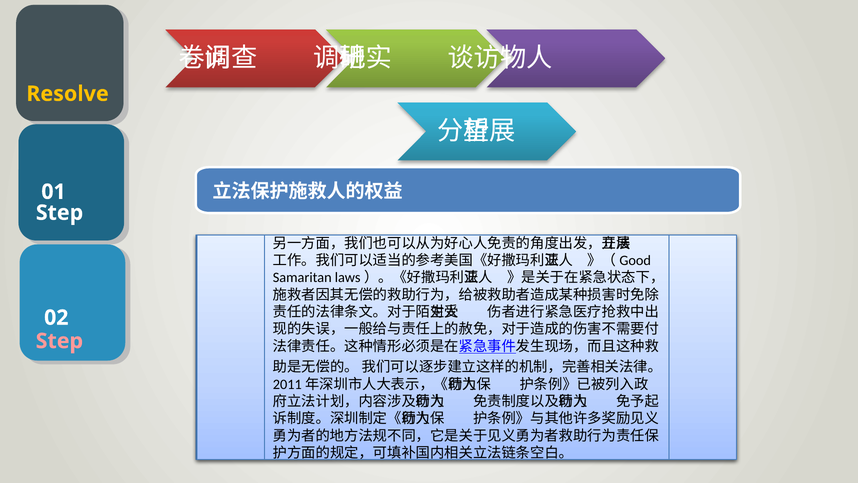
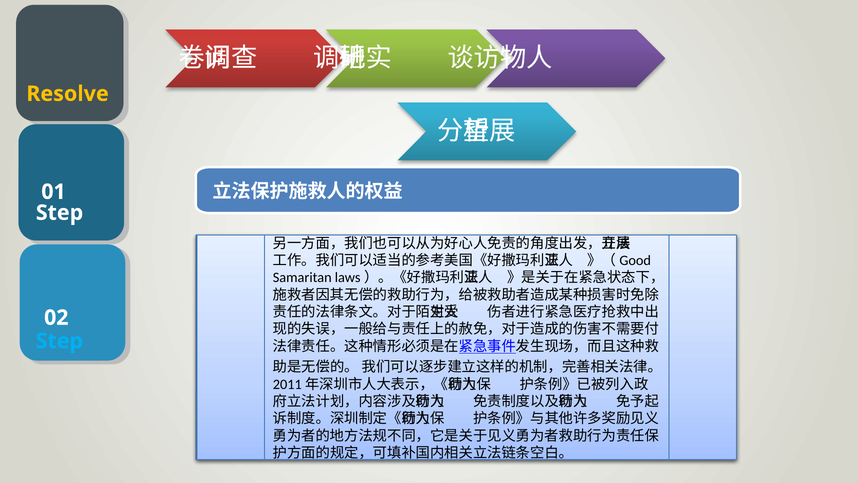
Step colour: pink -> light blue (59, 341)
